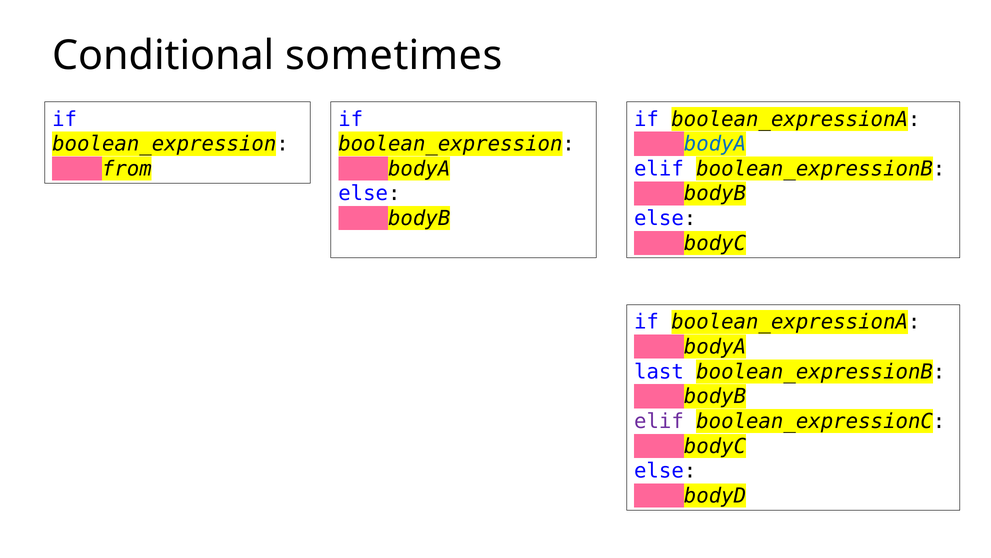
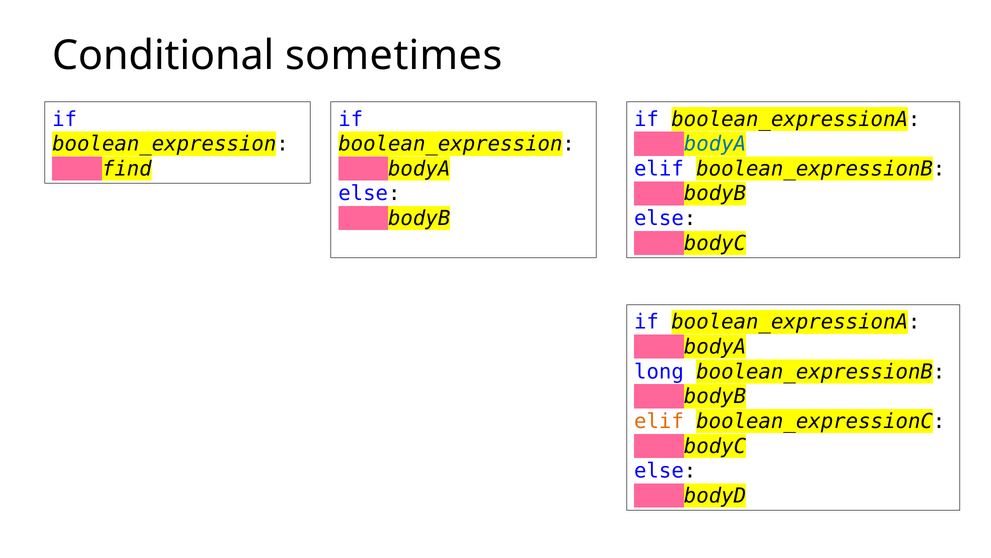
from: from -> find (127, 169)
last: last -> long (659, 371)
elif colour: purple -> orange (659, 421)
